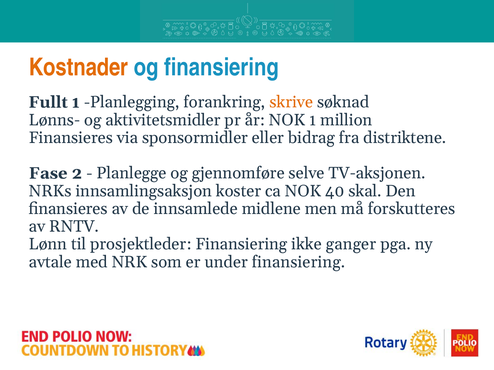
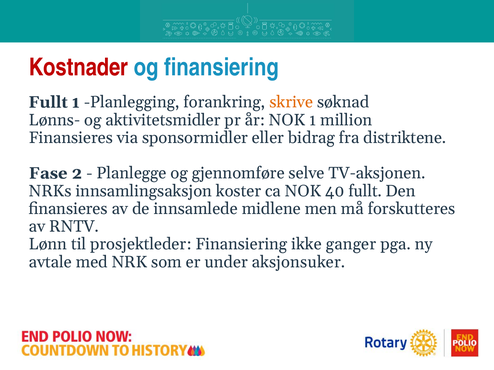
Kostnader colour: orange -> red (78, 67)
40 skal: skal -> fullt (365, 191)
under finansiering: finansiering -> aksjonsuker (299, 262)
